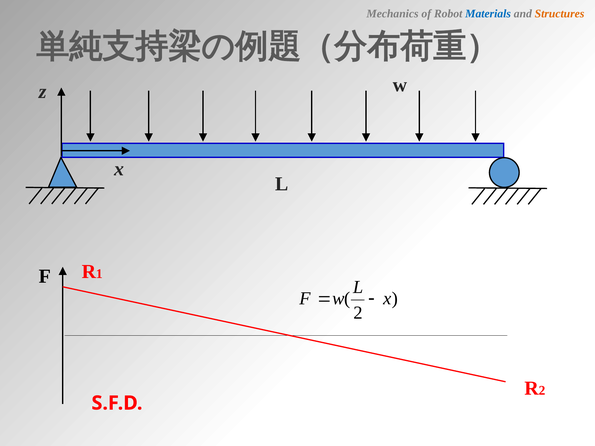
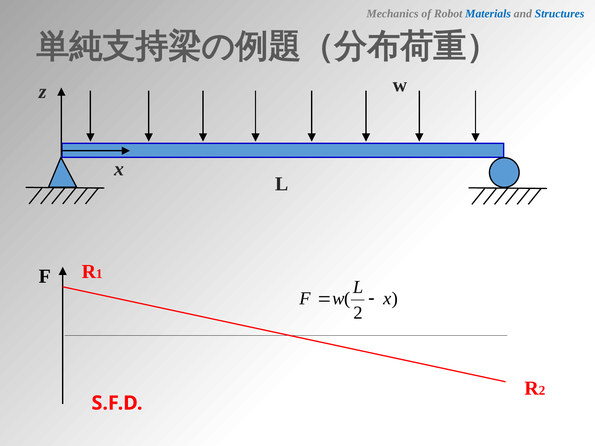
Structures colour: orange -> blue (560, 14)
